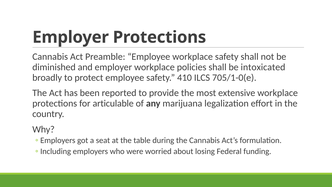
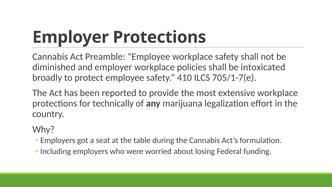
705/1-0(e: 705/1-0(e -> 705/1-7(e (234, 78)
articulable: articulable -> technically (113, 103)
